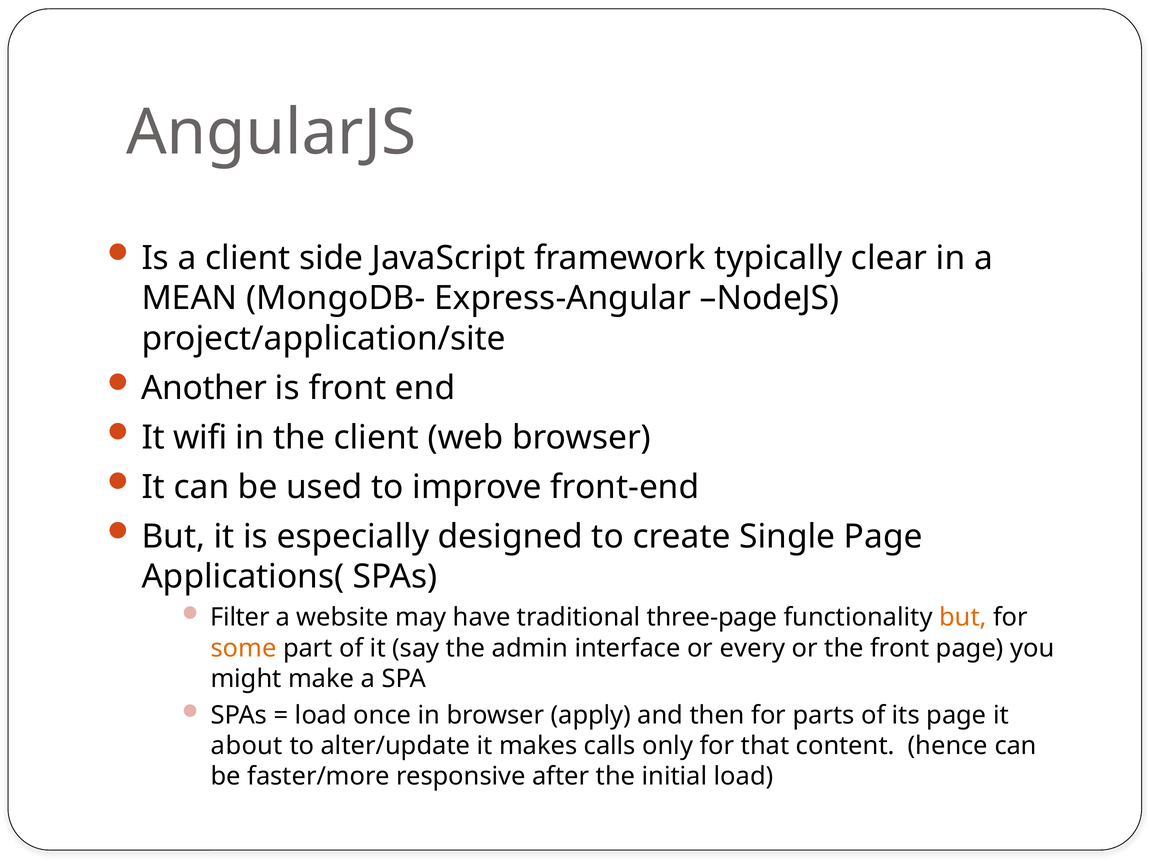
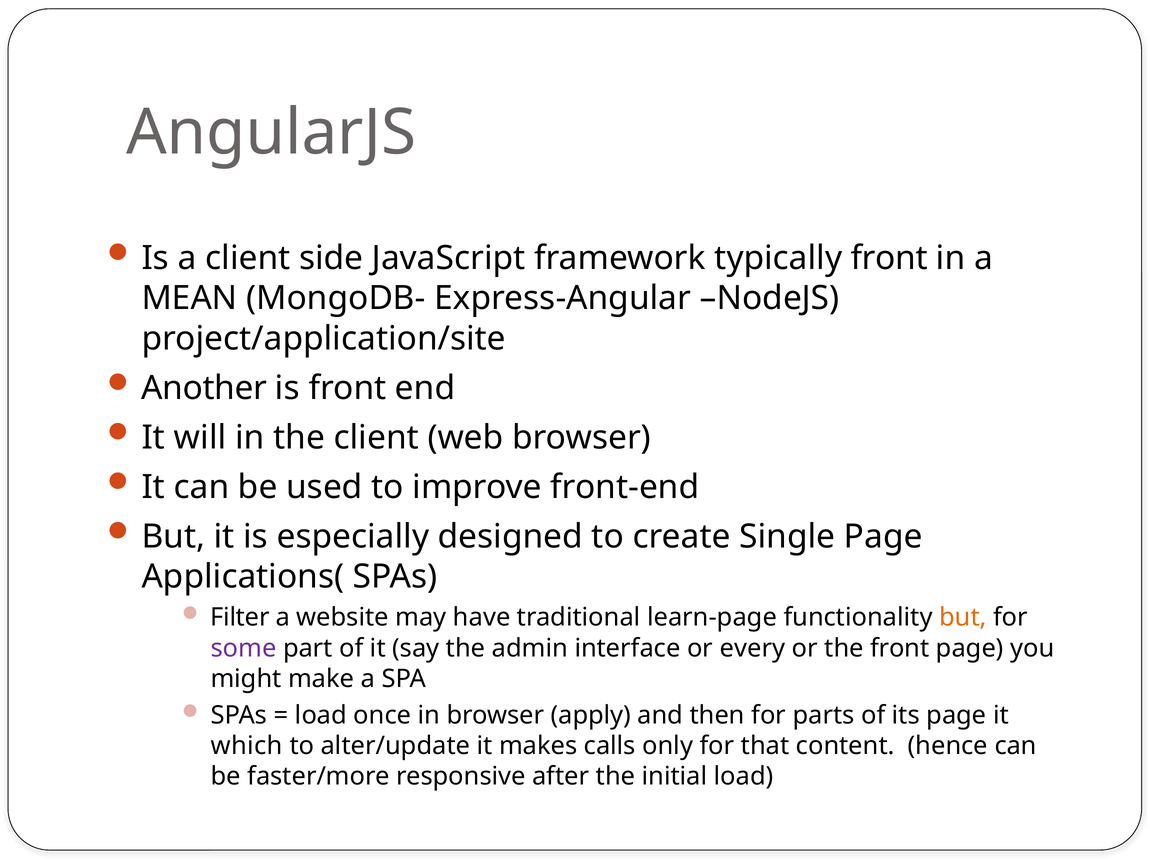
typically clear: clear -> front (889, 258)
wifi: wifi -> will (200, 438)
three-page: three-page -> learn-page (712, 618)
some colour: orange -> purple (244, 648)
about: about -> which (247, 746)
